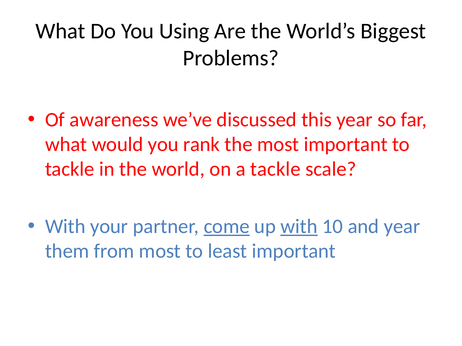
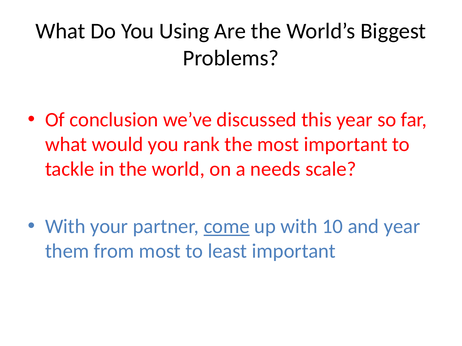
awareness: awareness -> conclusion (114, 120)
a tackle: tackle -> needs (275, 169)
with underline: present -> none (299, 227)
